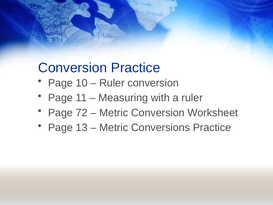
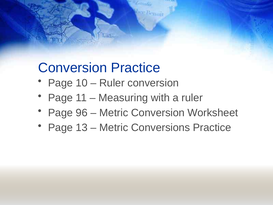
72: 72 -> 96 (82, 113)
